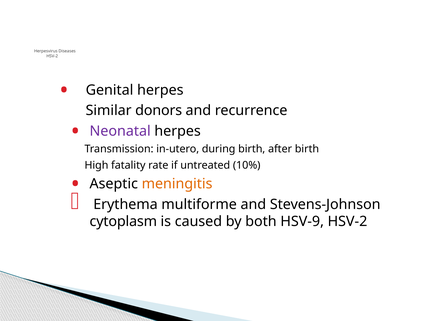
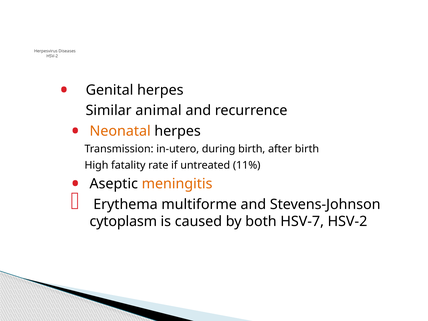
donors: donors -> animal (159, 111)
Neonatal colour: purple -> orange (120, 131)
10%: 10% -> 11% (247, 165)
HSV-9: HSV-9 -> HSV-7 (302, 221)
